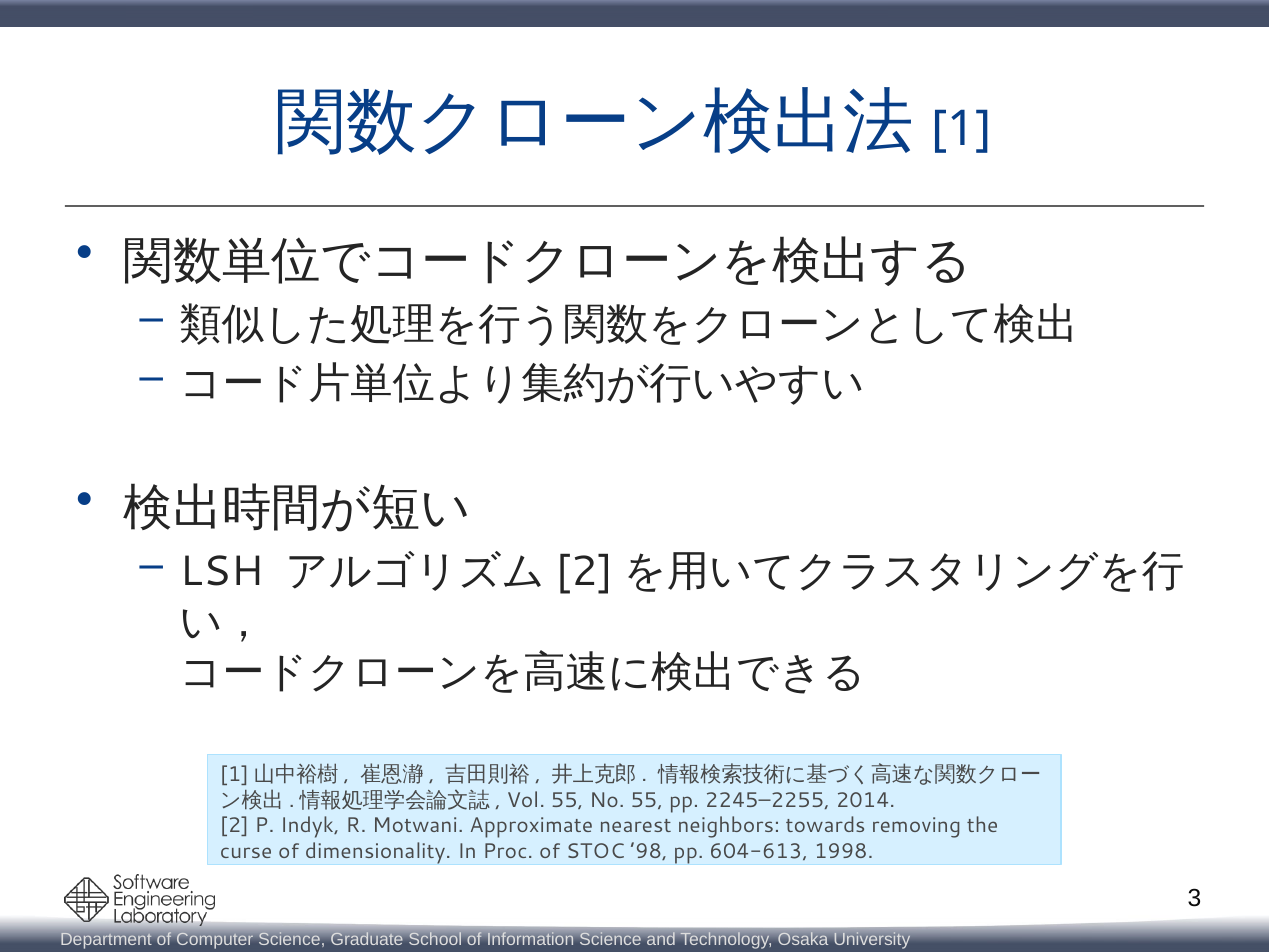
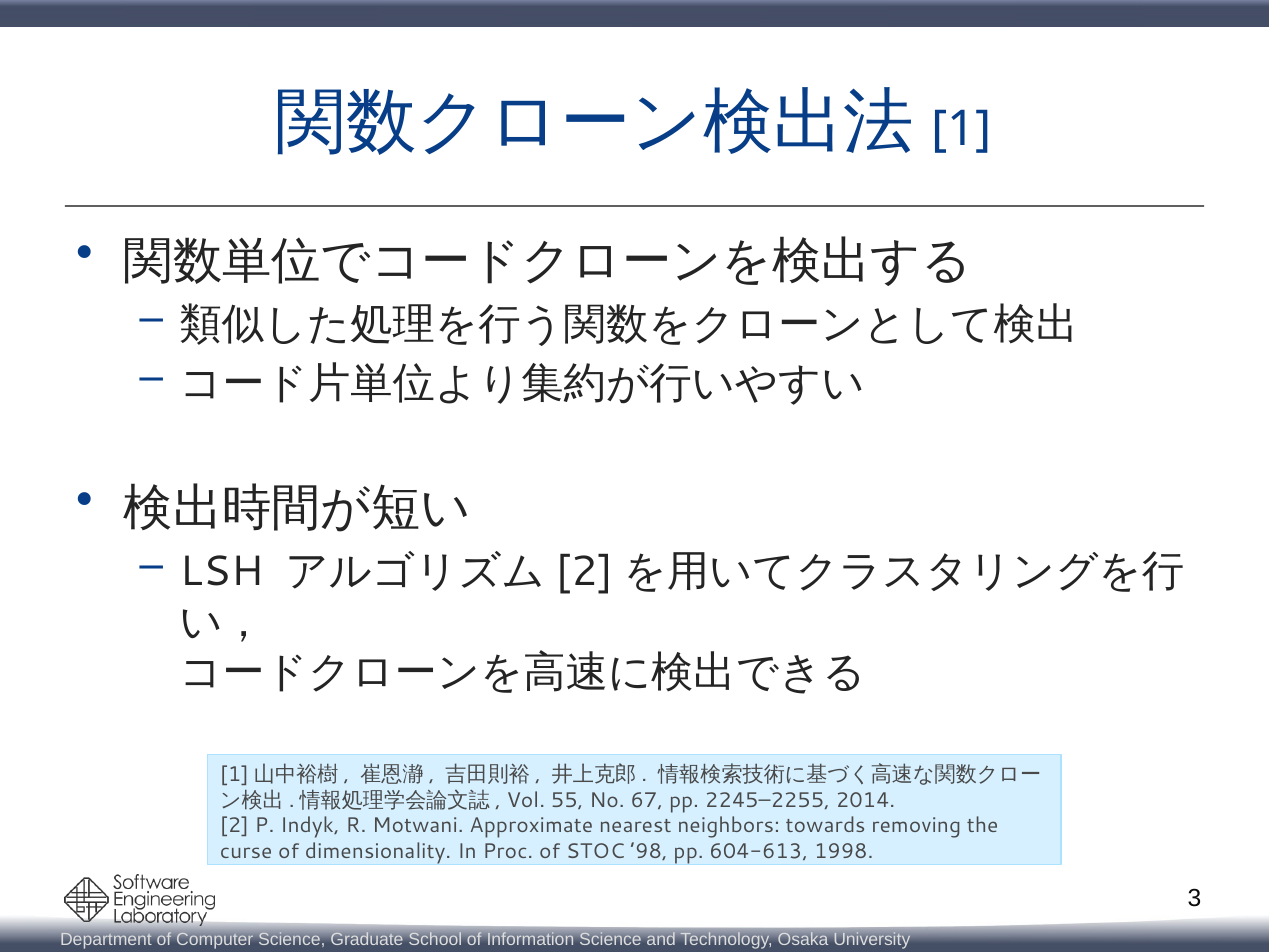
No 55: 55 -> 67 (647, 800)
